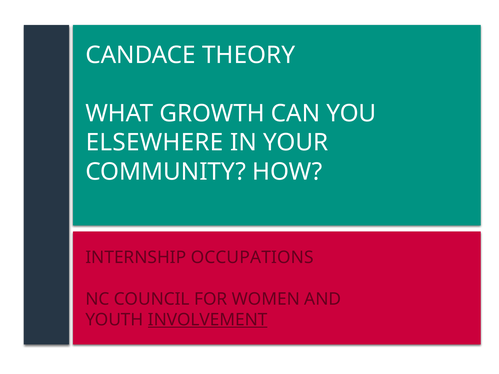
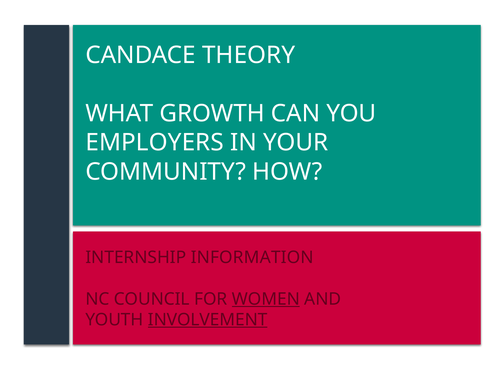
ELSEWHERE: ELSEWHERE -> EMPLOYERS (155, 143)
OCCUPATIONS: OCCUPATIONS -> INFORMATION (252, 258)
WOMEN underline: none -> present (266, 299)
